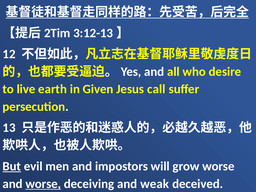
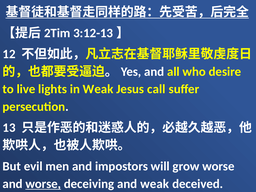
earth: earth -> lights (53, 89)
in Given: Given -> Weak (98, 89)
But underline: present -> none (12, 166)
